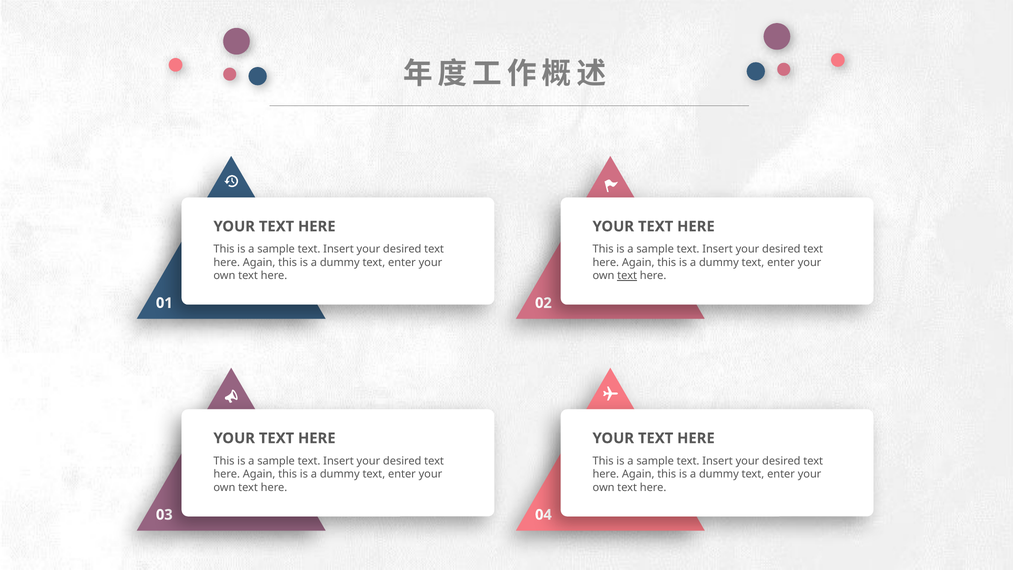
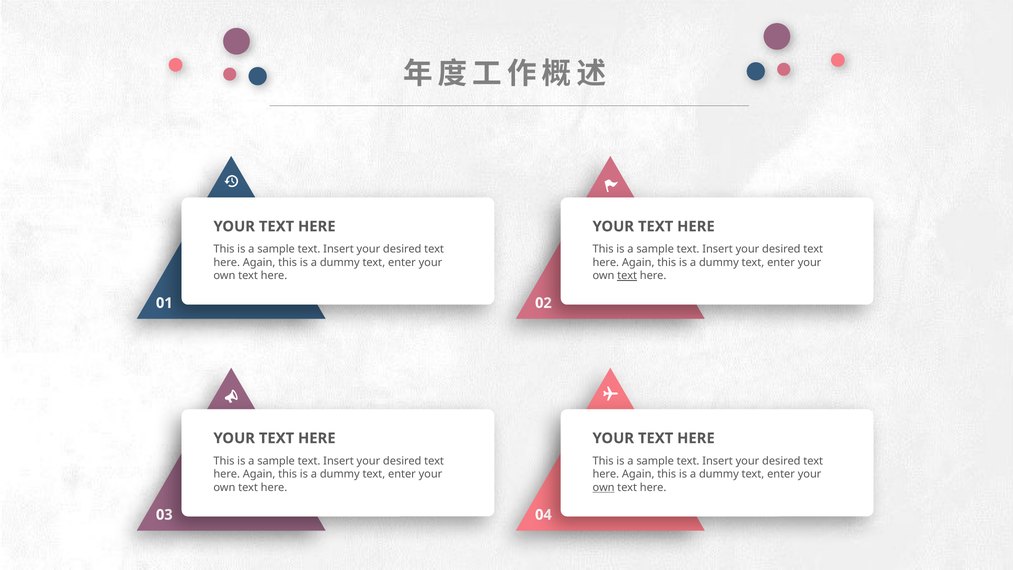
own underline: none -> present (604, 487)
